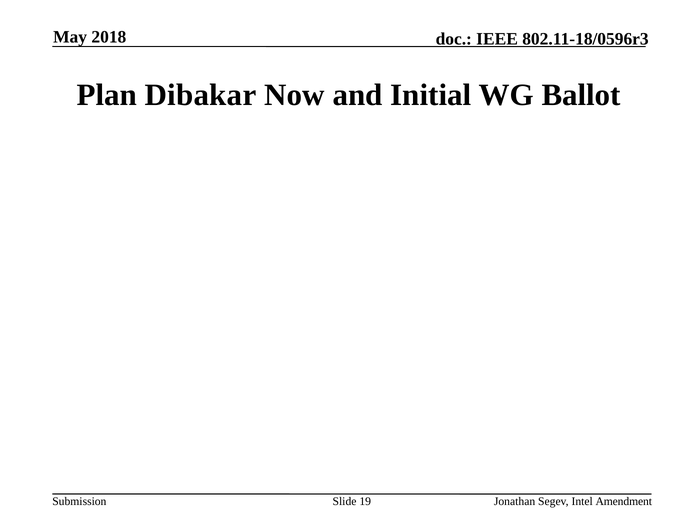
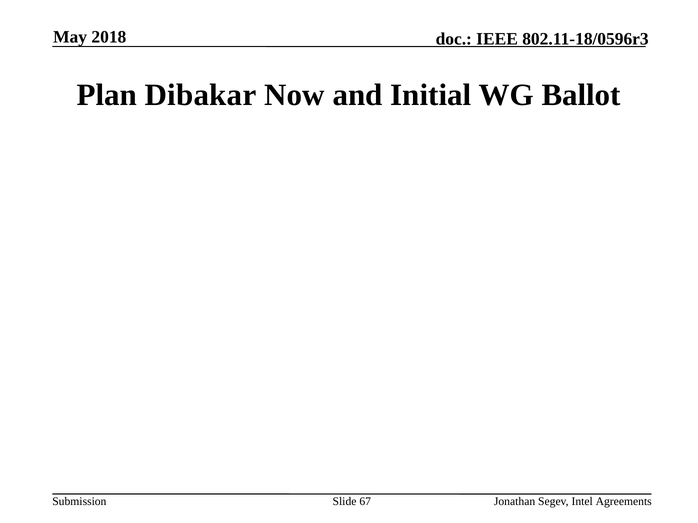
19: 19 -> 67 (365, 502)
Amendment: Amendment -> Agreements (624, 502)
